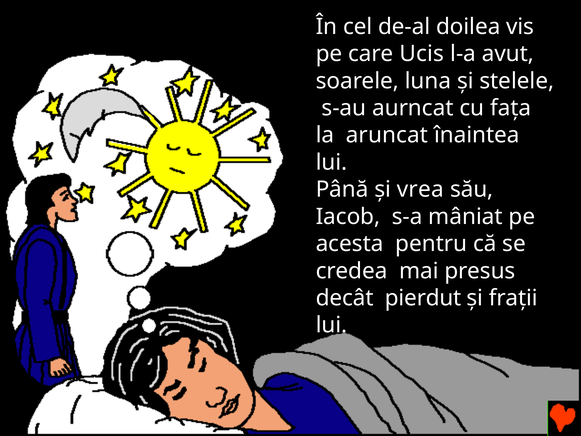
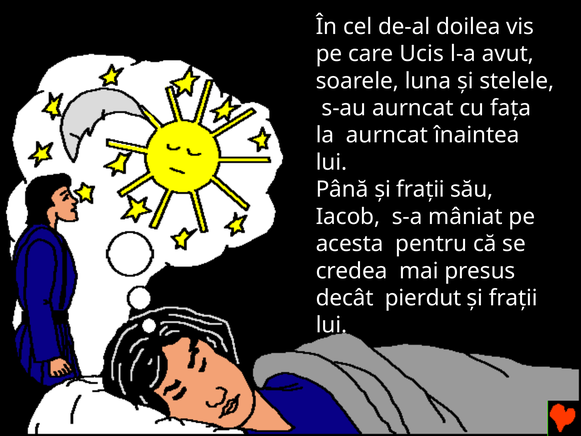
la aruncat: aruncat -> aurncat (387, 135)
Până şi vrea: vrea -> fraţii (421, 189)
